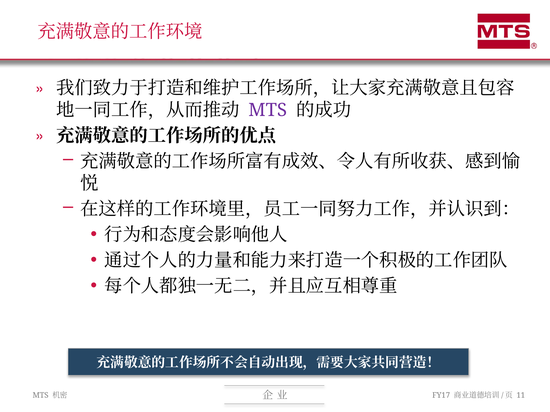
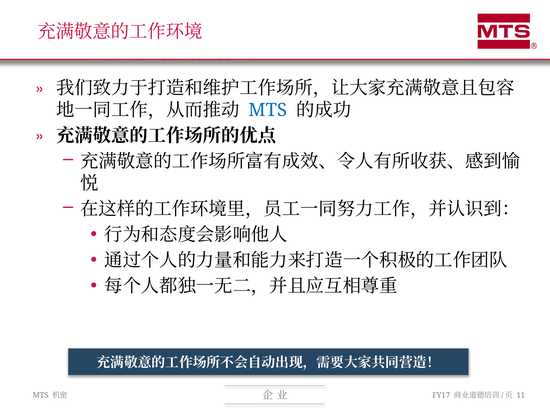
MTS colour: purple -> blue (268, 110)
